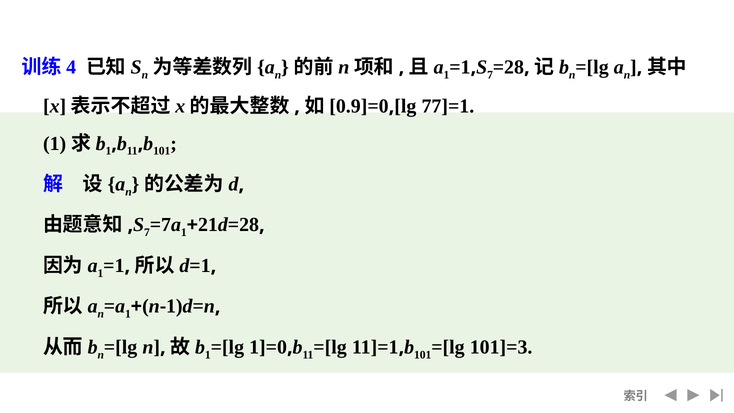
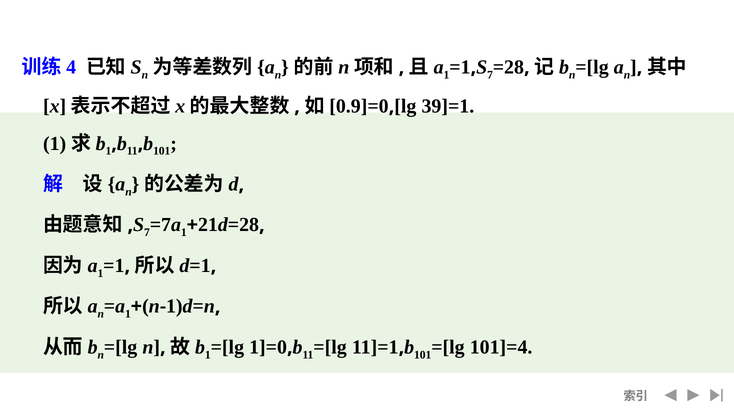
77]=1: 77]=1 -> 39]=1 (448, 106)
101]=3: 101]=3 -> 101]=4 (501, 347)
